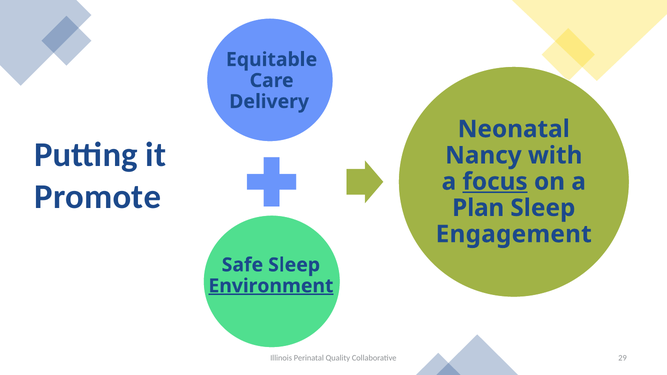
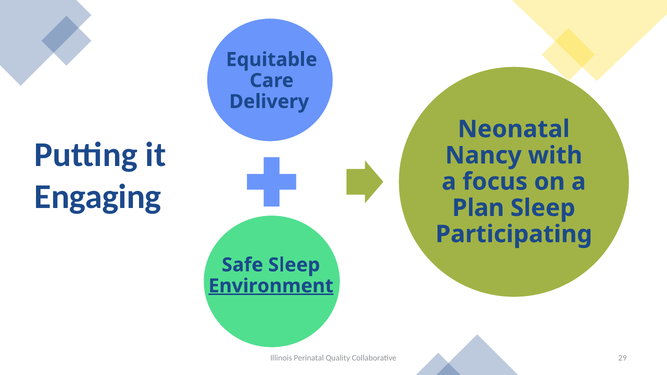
focus underline: present -> none (495, 182)
Promote: Promote -> Engaging (98, 197)
Engagement: Engagement -> Participating (514, 234)
